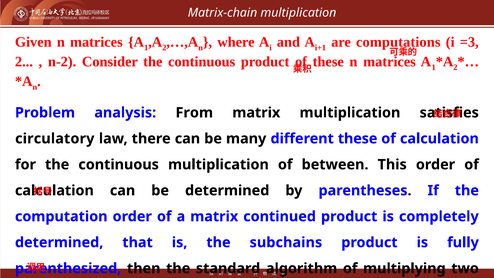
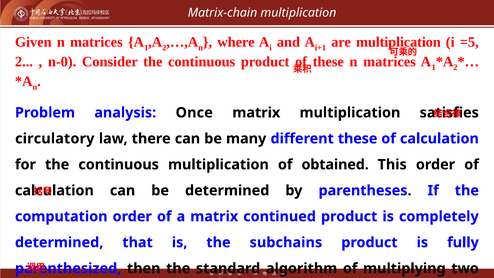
are computations: computations -> multiplication (398, 42)
=3: =3 -> =5 (469, 42)
n-2: n-2 -> n-0 (62, 62)
From: From -> Once (194, 113)
between: between -> obtained (335, 165)
